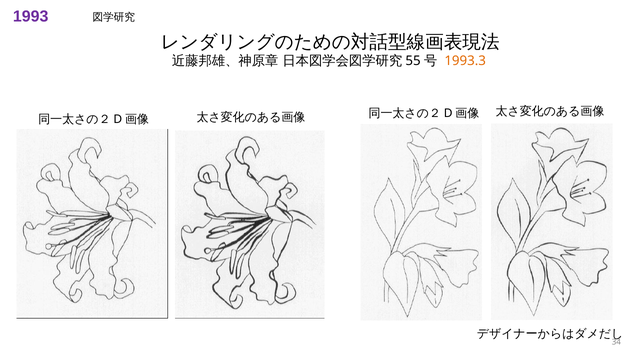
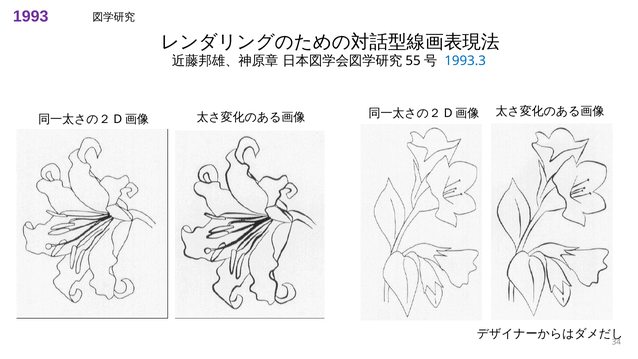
1993.3 colour: orange -> blue (465, 61)
